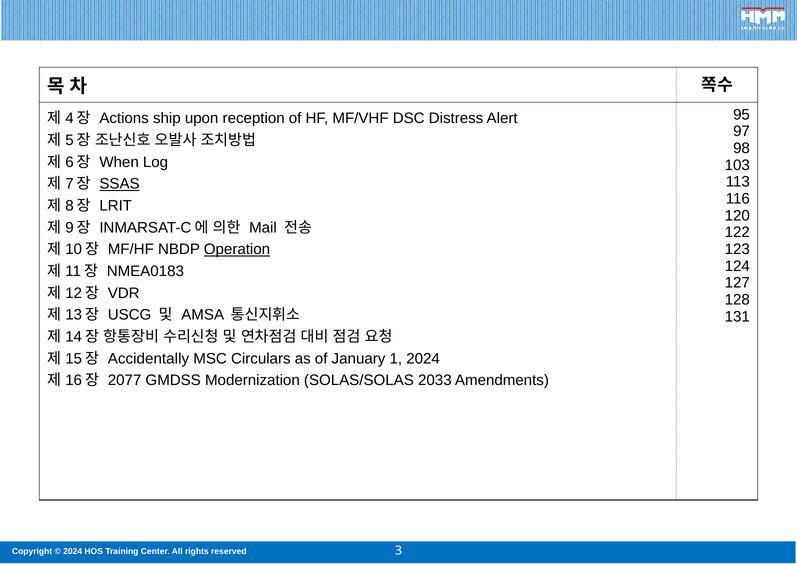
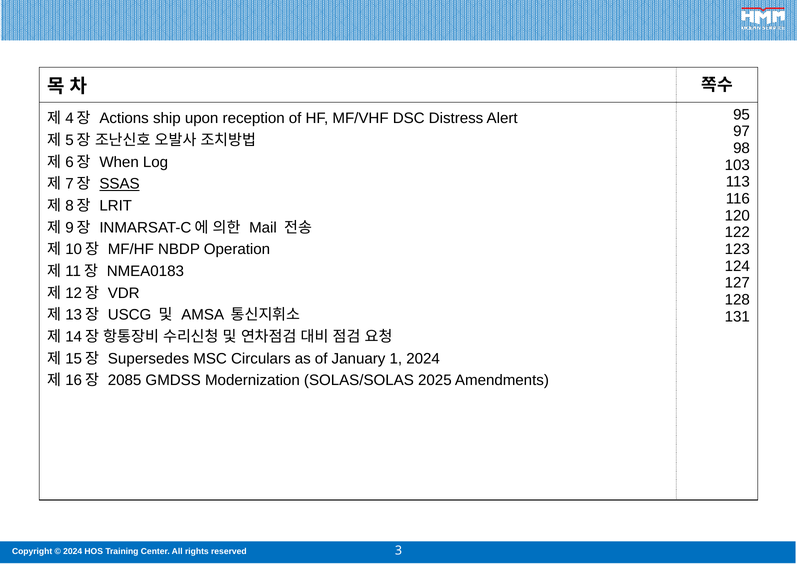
Operation underline: present -> none (237, 249)
Accidentally: Accidentally -> Supersedes (148, 358)
2077: 2077 -> 2085 (125, 380)
2033: 2033 -> 2025 (435, 380)
